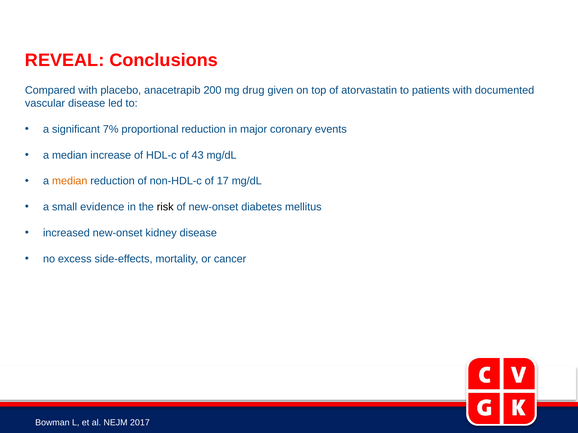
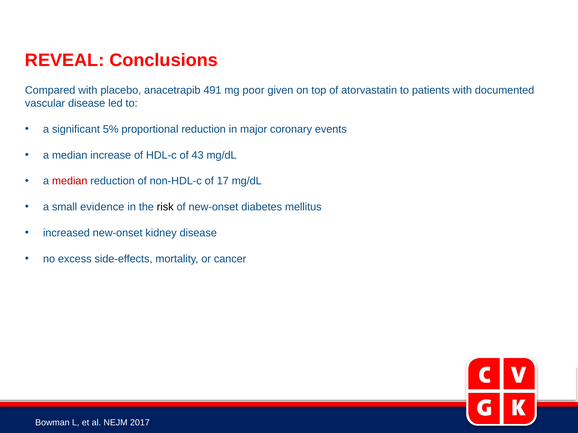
200: 200 -> 491 (213, 90)
drug: drug -> poor (253, 90)
7%: 7% -> 5% (111, 129)
median colour: orange -> red (70, 181)
